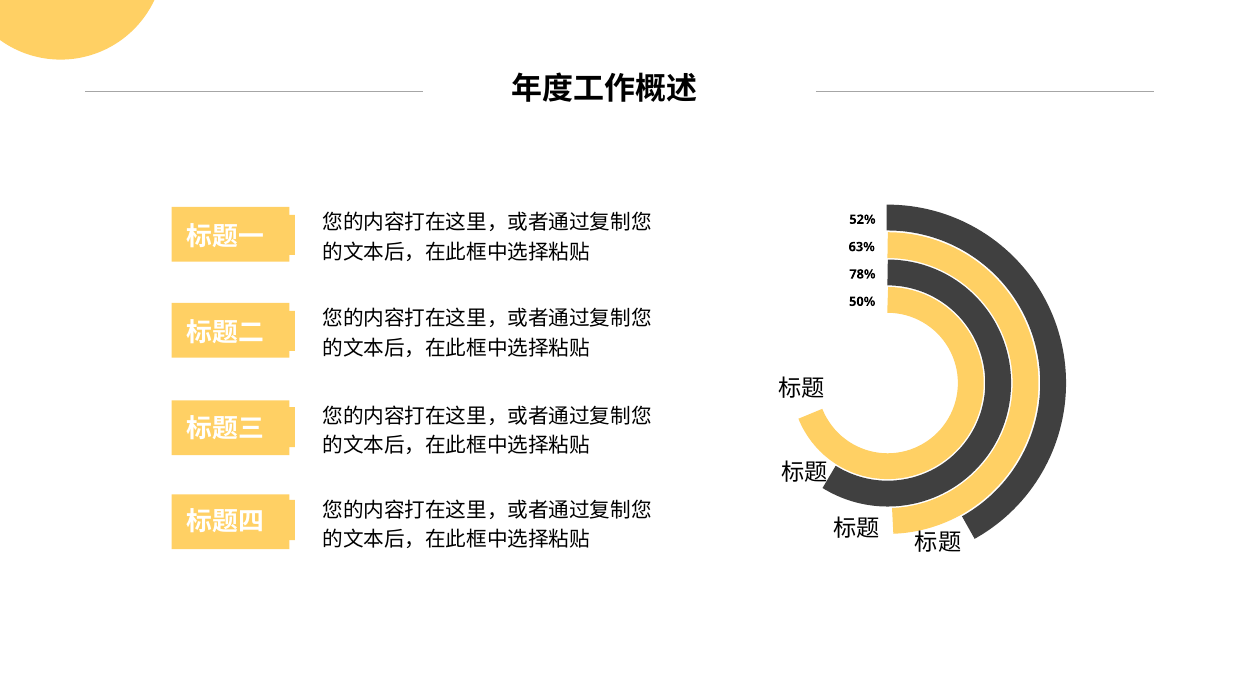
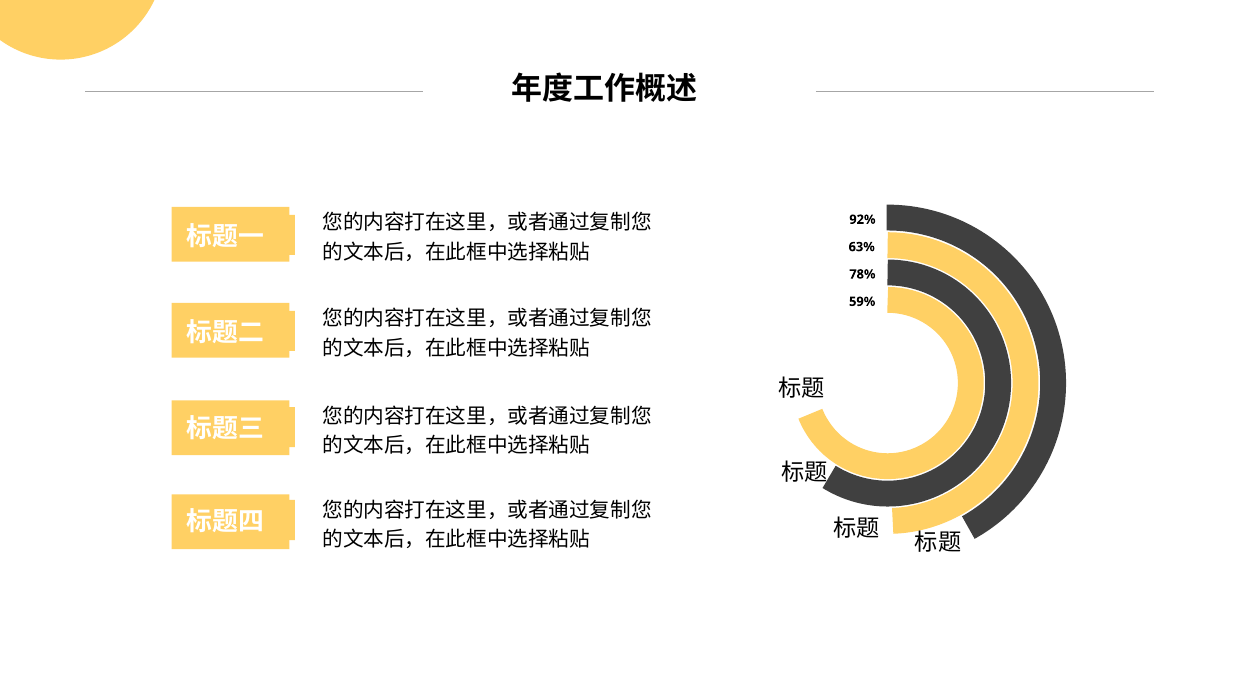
52%: 52% -> 92% (862, 220)
50%: 50% -> 59% (862, 302)
